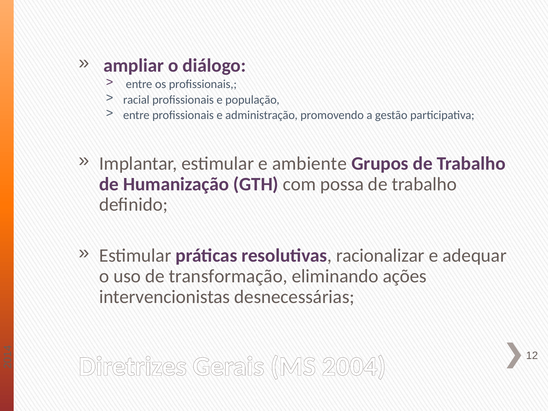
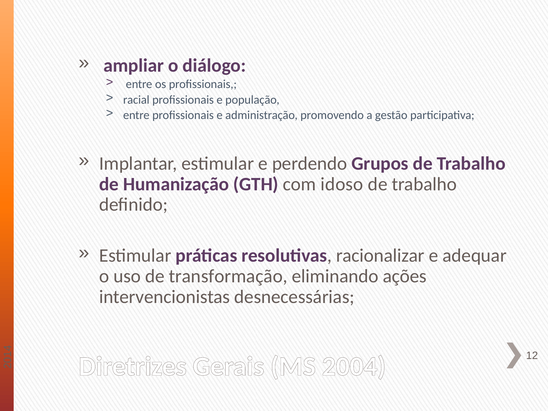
ambiente: ambiente -> perdendo (310, 164)
possa: possa -> idoso (342, 184)
